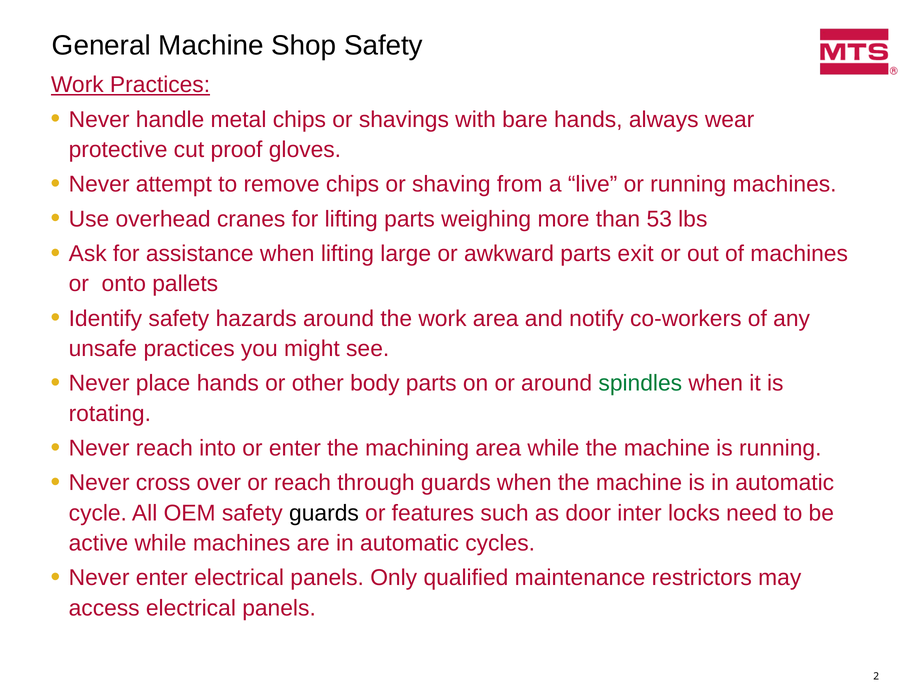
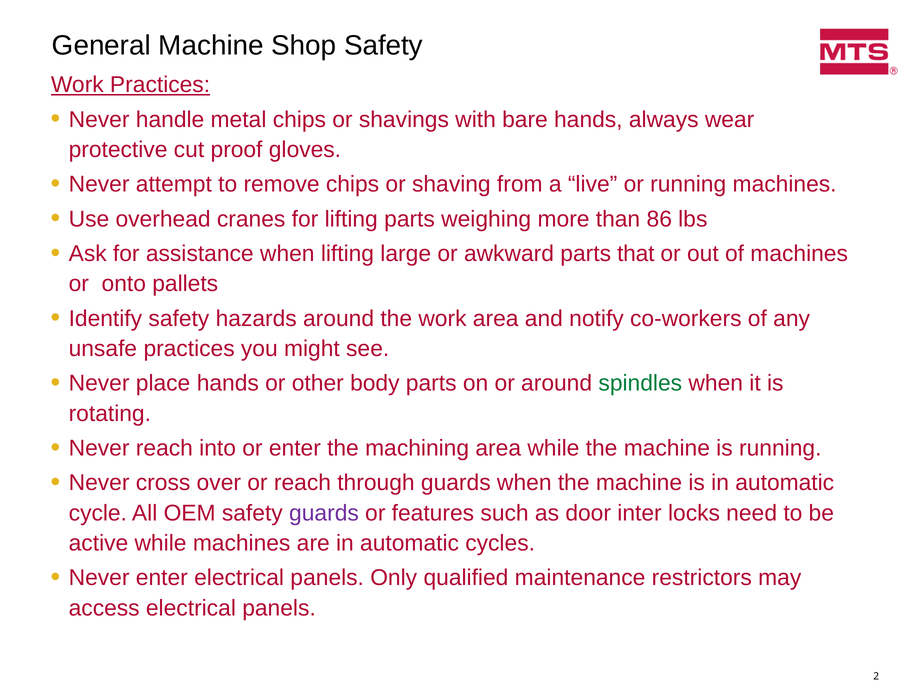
53: 53 -> 86 (659, 219)
exit: exit -> that (636, 254)
guards colour: black -> purple (324, 513)
